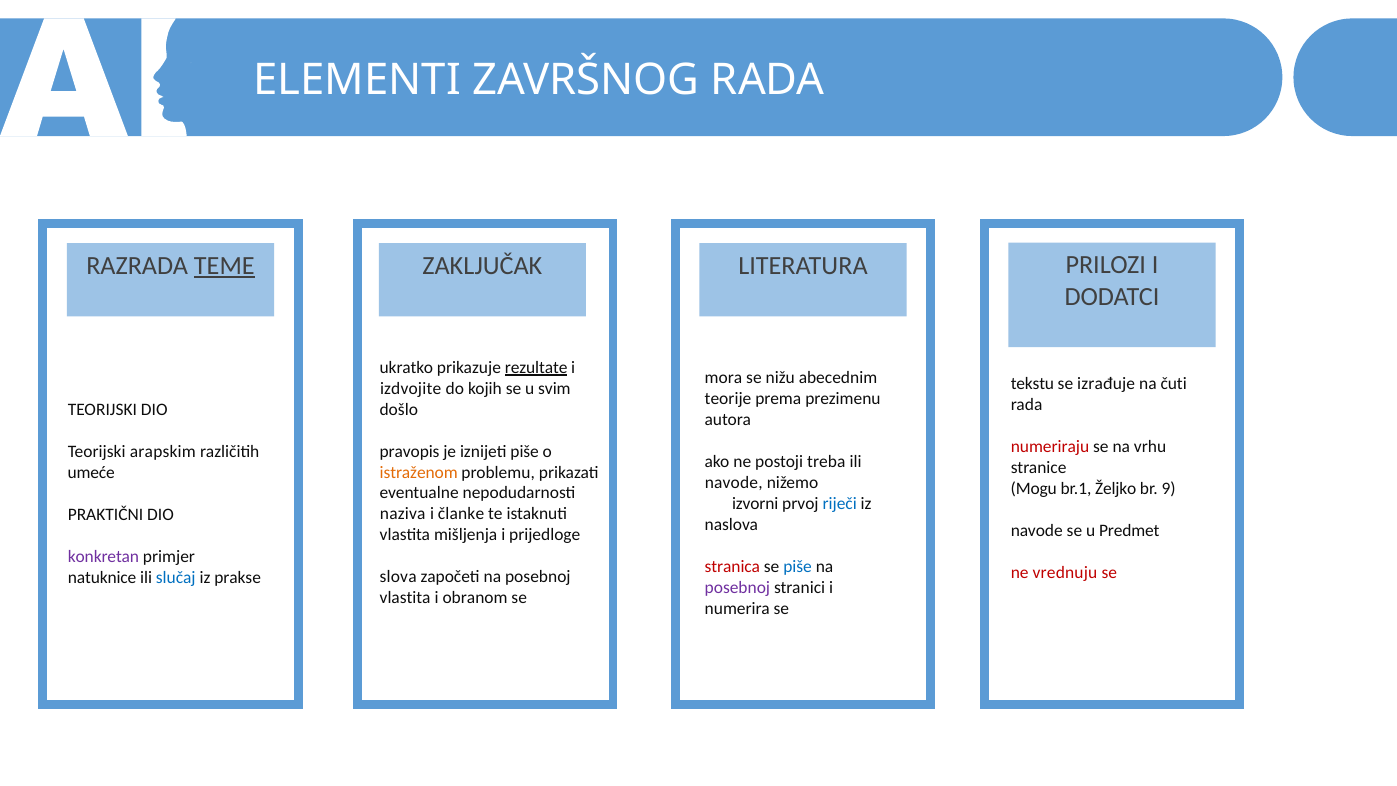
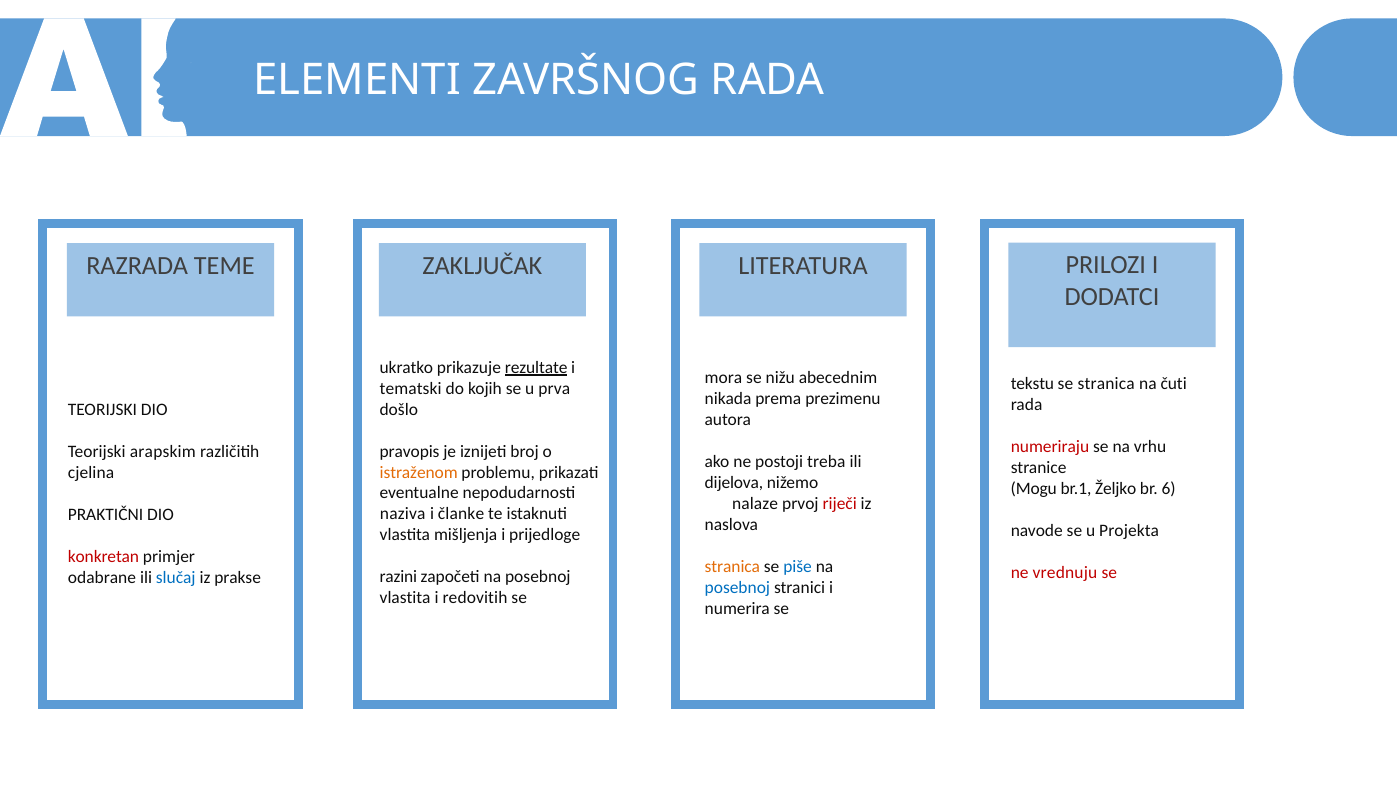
TEME underline: present -> none (224, 266)
se izrađuje: izrađuje -> stranica (1106, 384)
izdvojite: izdvojite -> tematski (411, 388)
svim: svim -> prva (554, 388)
teorije: teorije -> nikada (728, 399)
iznijeti piše: piše -> broj (525, 451)
umeće: umeće -> cjelina (91, 473)
navode: navode -> dijelova (734, 483)
9: 9 -> 6 (1169, 489)
izvorni: izvorni -> nalaze (755, 504)
riječi colour: blue -> red (840, 504)
Predmet: Predmet -> Projekta (1129, 531)
konkretan colour: purple -> red (103, 556)
stranica colour: red -> orange (732, 567)
slova: slova -> razini (398, 577)
natuknice: natuknice -> odabrane (102, 577)
posebnoj colour: purple -> blue (737, 588)
obranom: obranom -> redovitih (475, 598)
